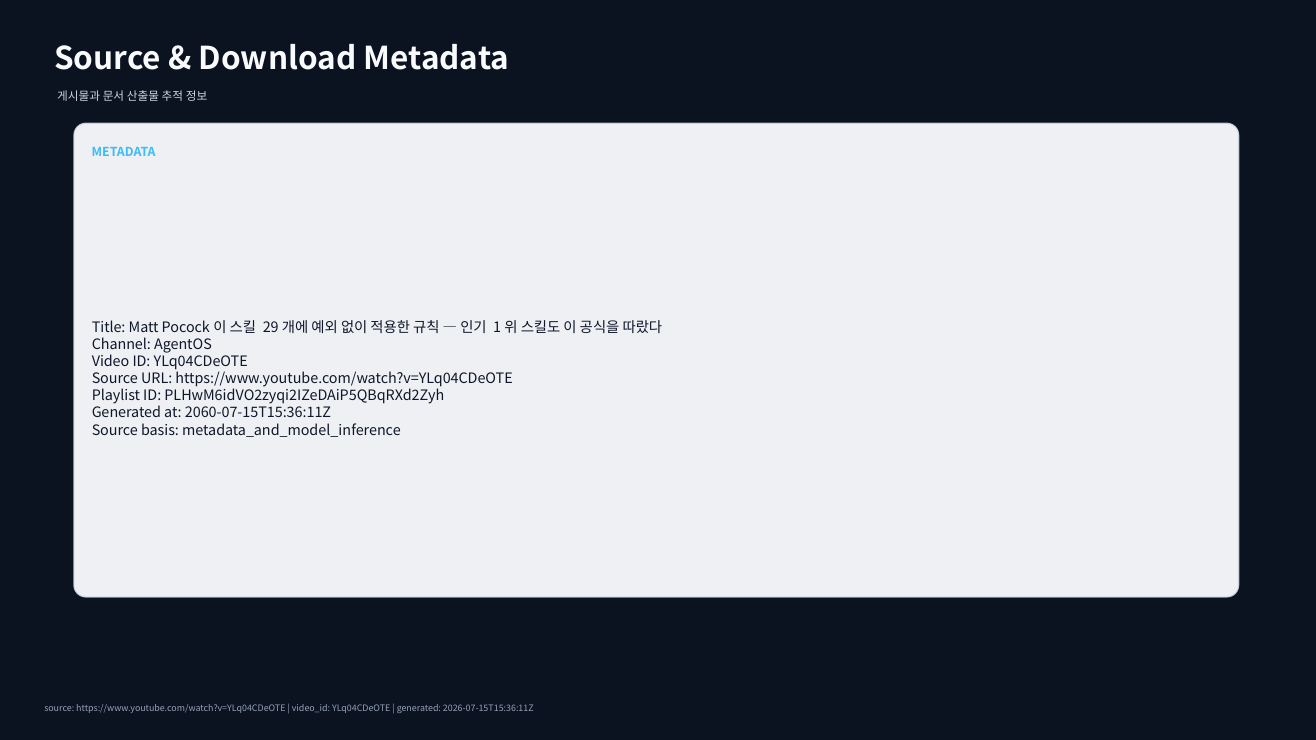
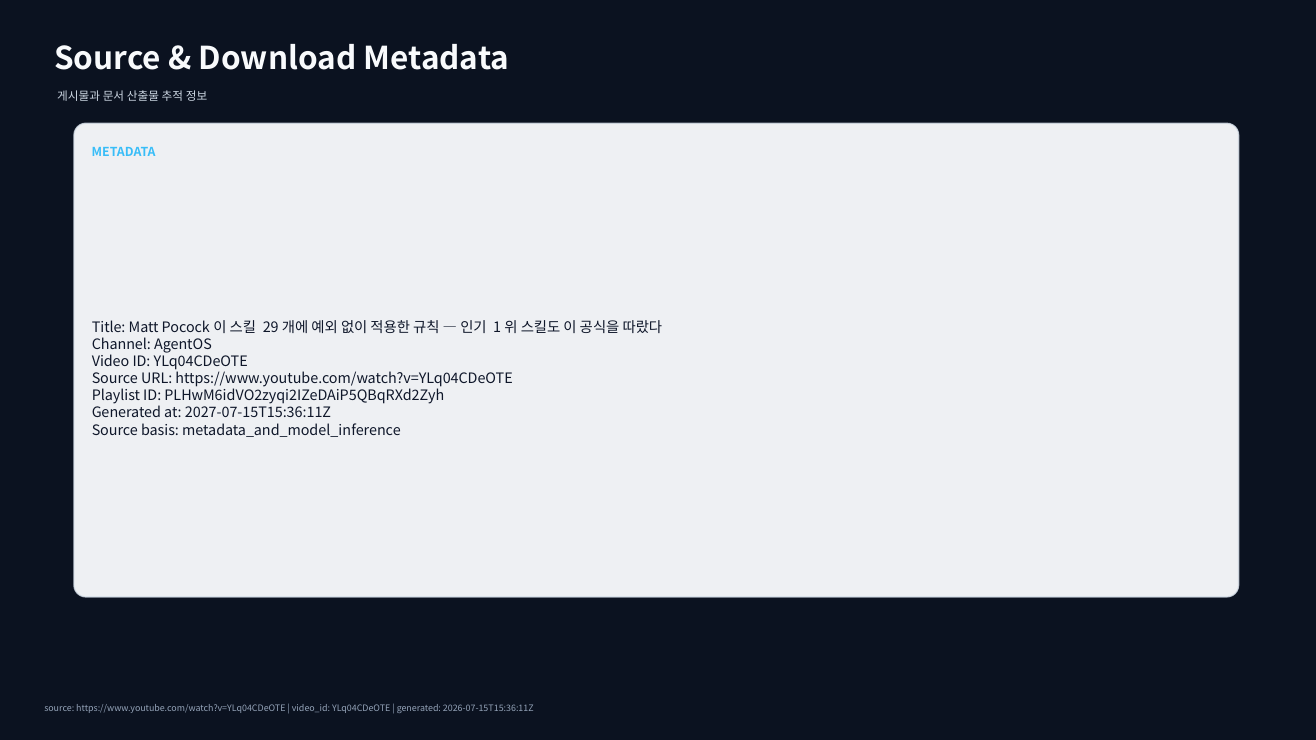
2060-07-15T15:36:11Z: 2060-07-15T15:36:11Z -> 2027-07-15T15:36:11Z (258, 413)
